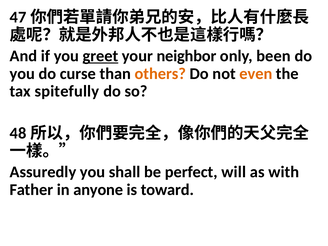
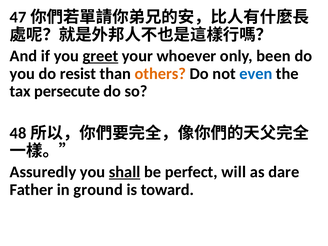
neighbor: neighbor -> whoever (186, 56)
curse: curse -> resist (78, 74)
even colour: orange -> blue (256, 74)
spitefully: spitefully -> persecute (67, 91)
shall underline: none -> present (125, 172)
with: with -> dare (284, 172)
anyone: anyone -> ground (98, 190)
